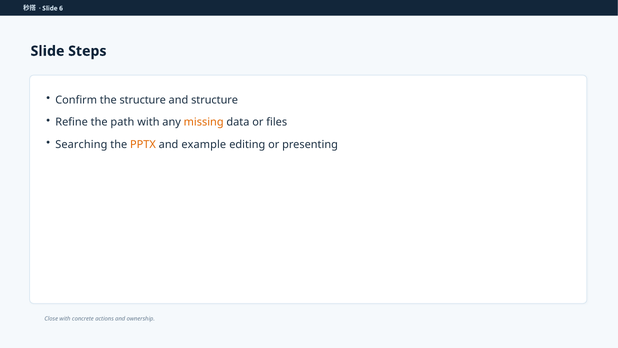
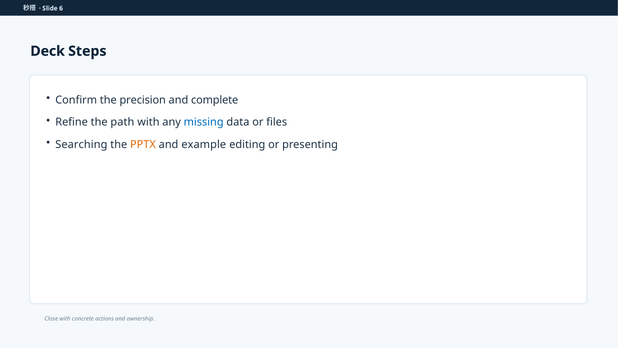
Slide: Slide -> Deck (48, 51)
the structure: structure -> precision (143, 100)
and structure: structure -> complete (215, 100)
missing colour: orange -> blue (204, 122)
